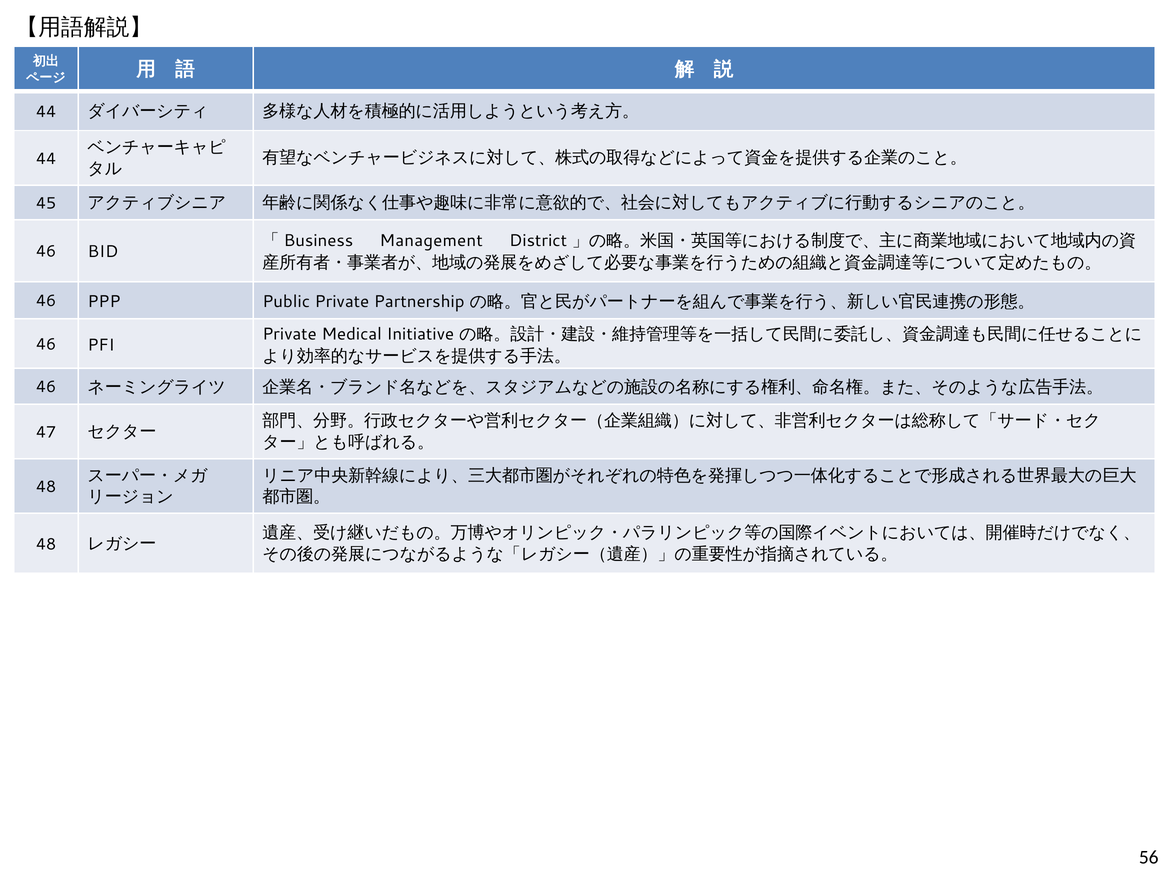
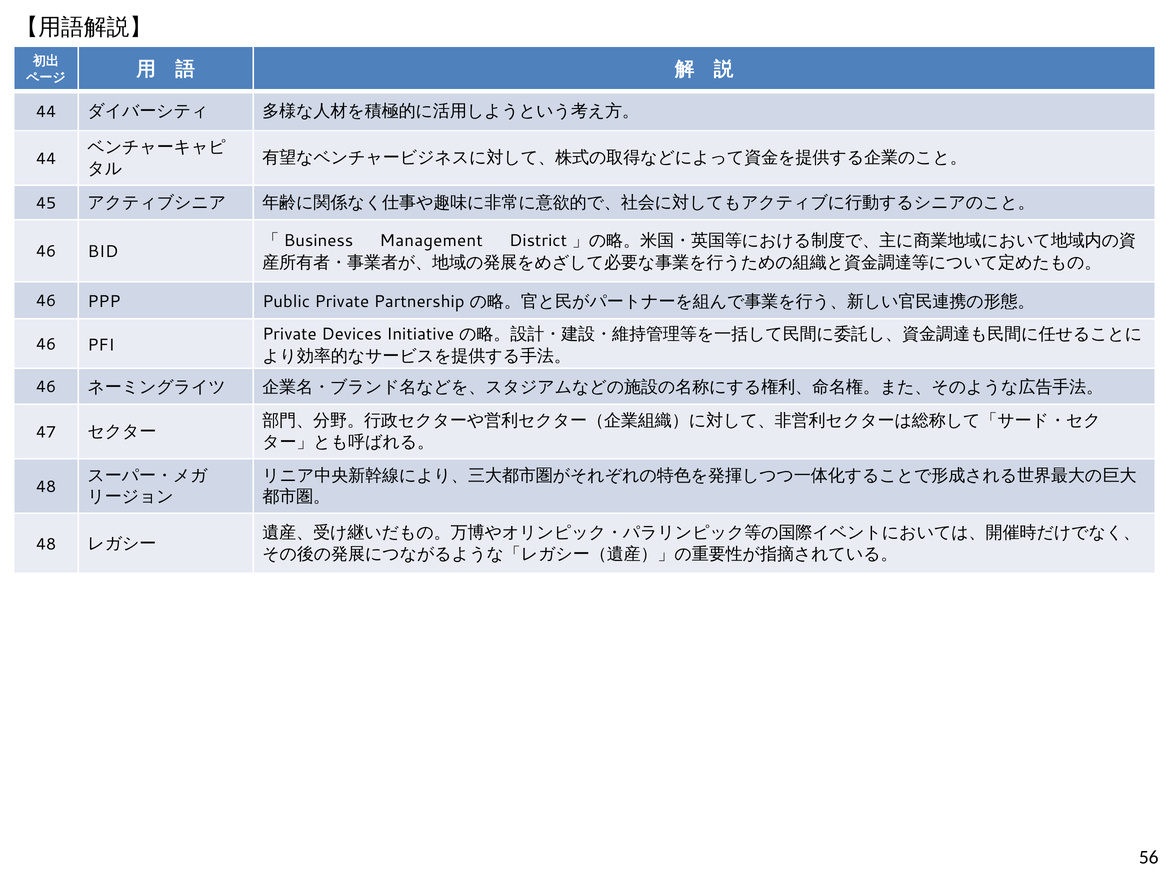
Medical: Medical -> Devices (352, 335)
